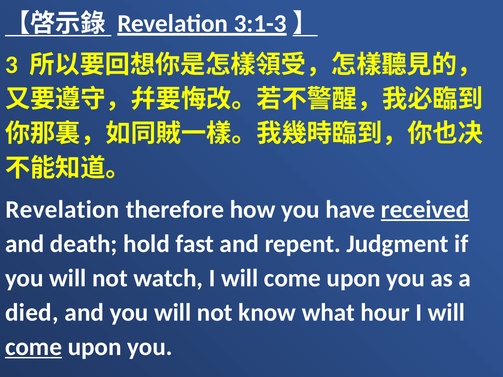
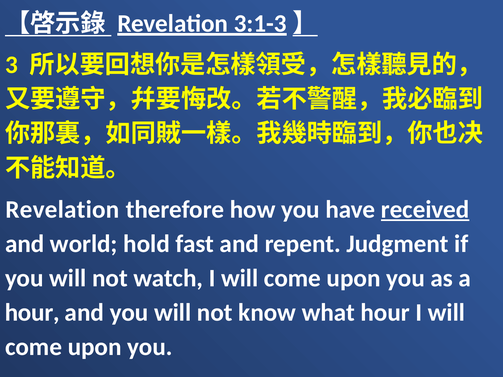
death: death -> world (84, 244)
died: died -> hour (32, 313)
come underline: present -> none (34, 347)
